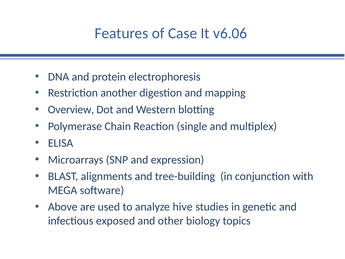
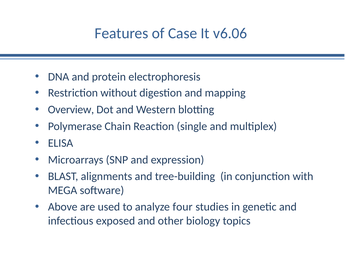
another: another -> without (119, 93)
hive: hive -> four (183, 207)
